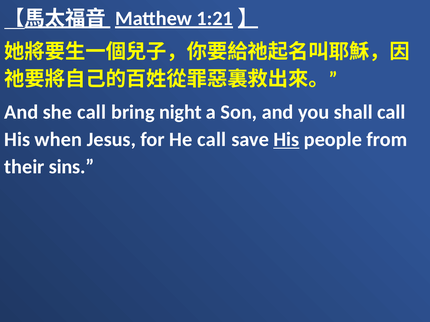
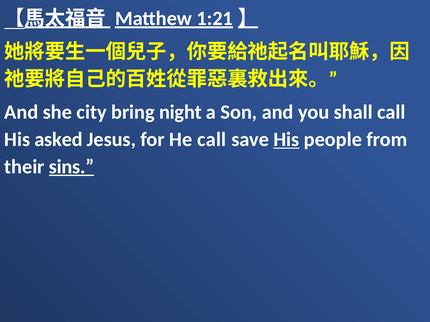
she call: call -> city (92, 112)
when: when -> asked (59, 140)
sins underline: none -> present (72, 167)
